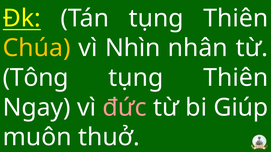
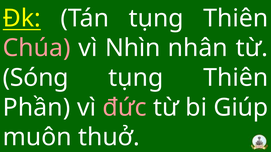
Chúa colour: yellow -> pink (37, 48)
Tông: Tông -> Sóng (36, 78)
Ngay: Ngay -> Phần (37, 108)
